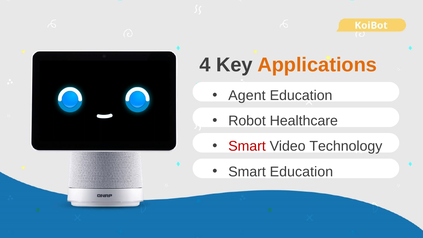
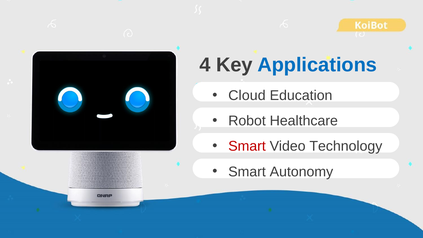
Applications colour: orange -> blue (317, 65)
Agent: Agent -> Cloud (247, 96)
Smart Education: Education -> Autonomy (301, 172)
